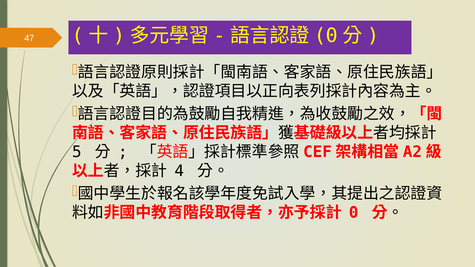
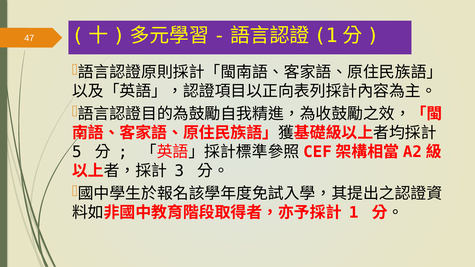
0: 0 -> 1 (326, 36)
4: 4 -> 3 (179, 171)
0: 0 -> 1 (354, 213)
